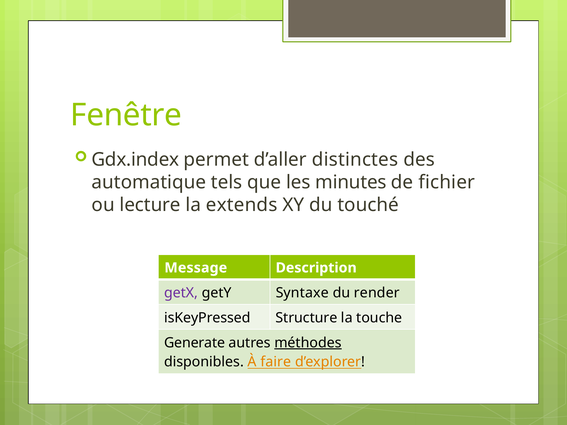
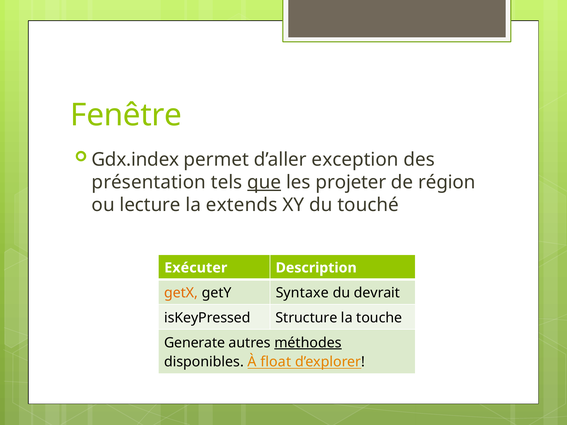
distinctes: distinctes -> exception (355, 160)
automatique: automatique -> présentation (149, 182)
que underline: none -> present (264, 182)
minutes: minutes -> projeter (351, 182)
fichier: fichier -> région (447, 182)
Message: Message -> Exécuter (196, 268)
getX colour: purple -> orange (181, 293)
render: render -> devrait (377, 293)
faire: faire -> float (276, 362)
